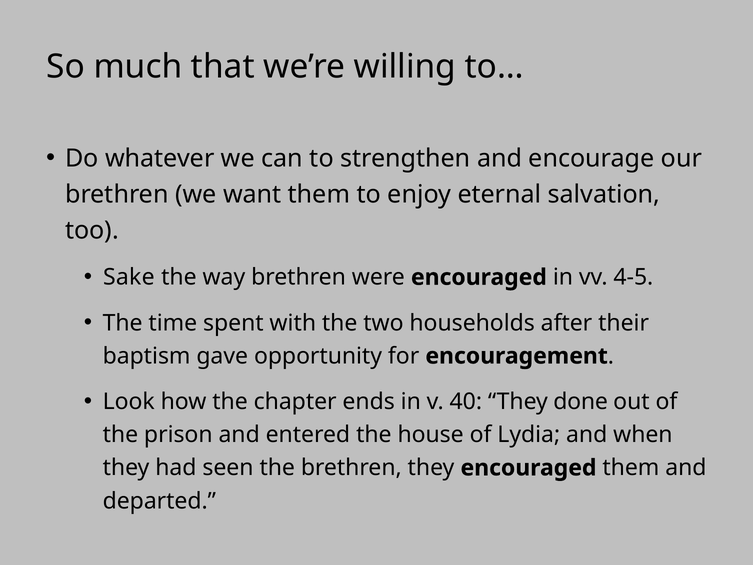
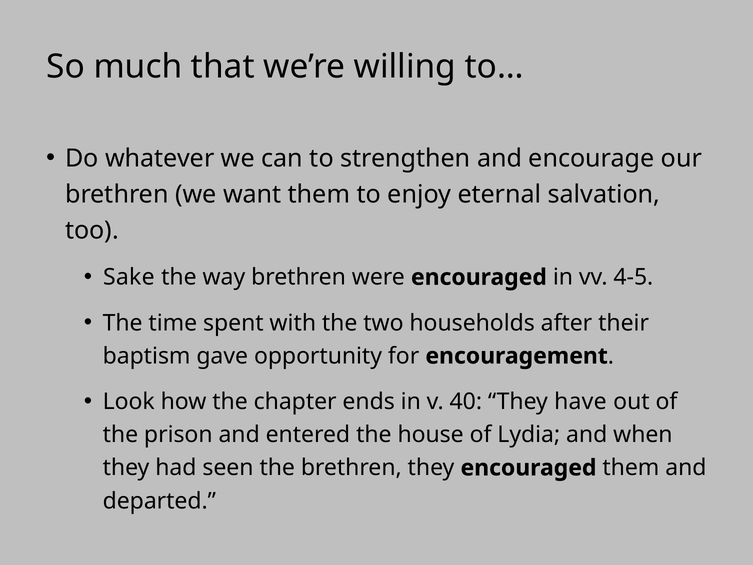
done: done -> have (580, 401)
